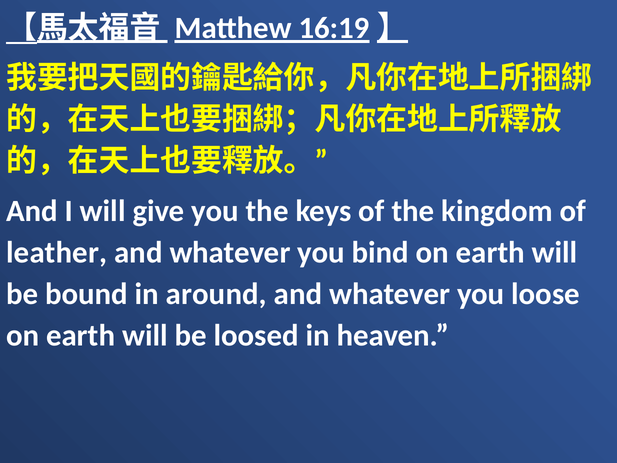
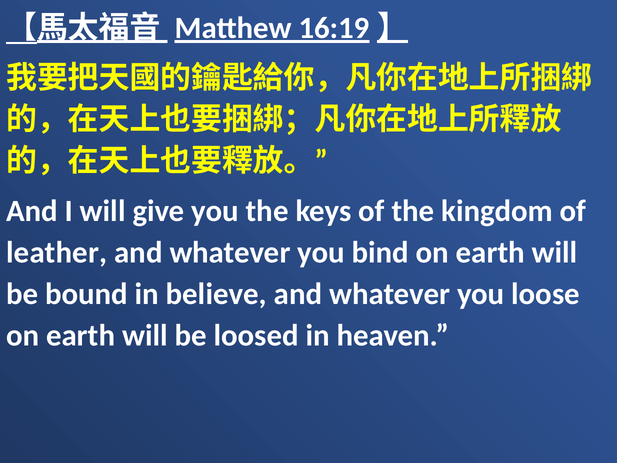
around: around -> believe (216, 294)
